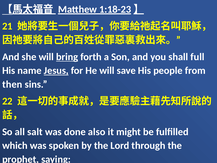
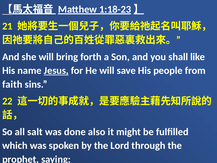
bring underline: present -> none (67, 57)
full: full -> like (198, 57)
then: then -> faith (12, 84)
